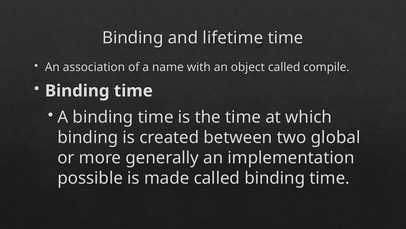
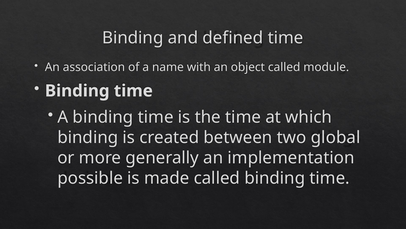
lifetime: lifetime -> defined (233, 38)
compile: compile -> module (326, 67)
